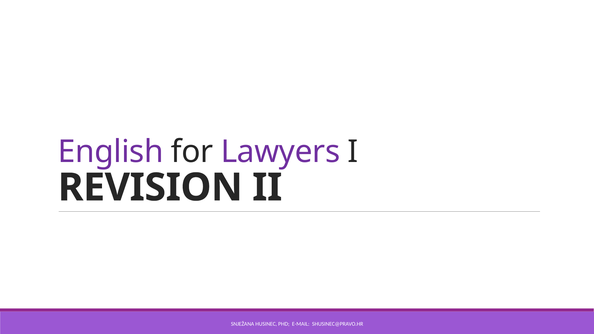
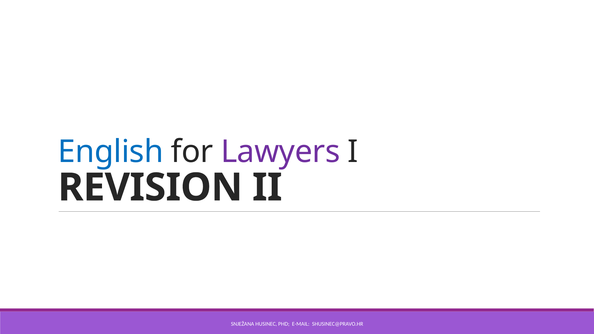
English colour: purple -> blue (111, 152)
